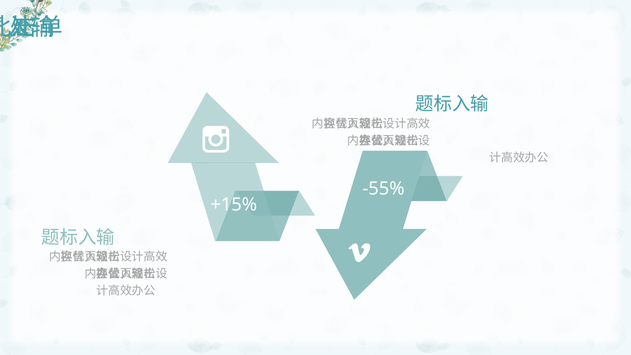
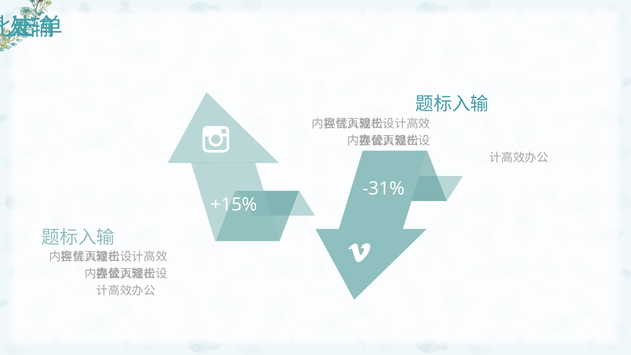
-55%: -55% -> -31% (384, 188)
